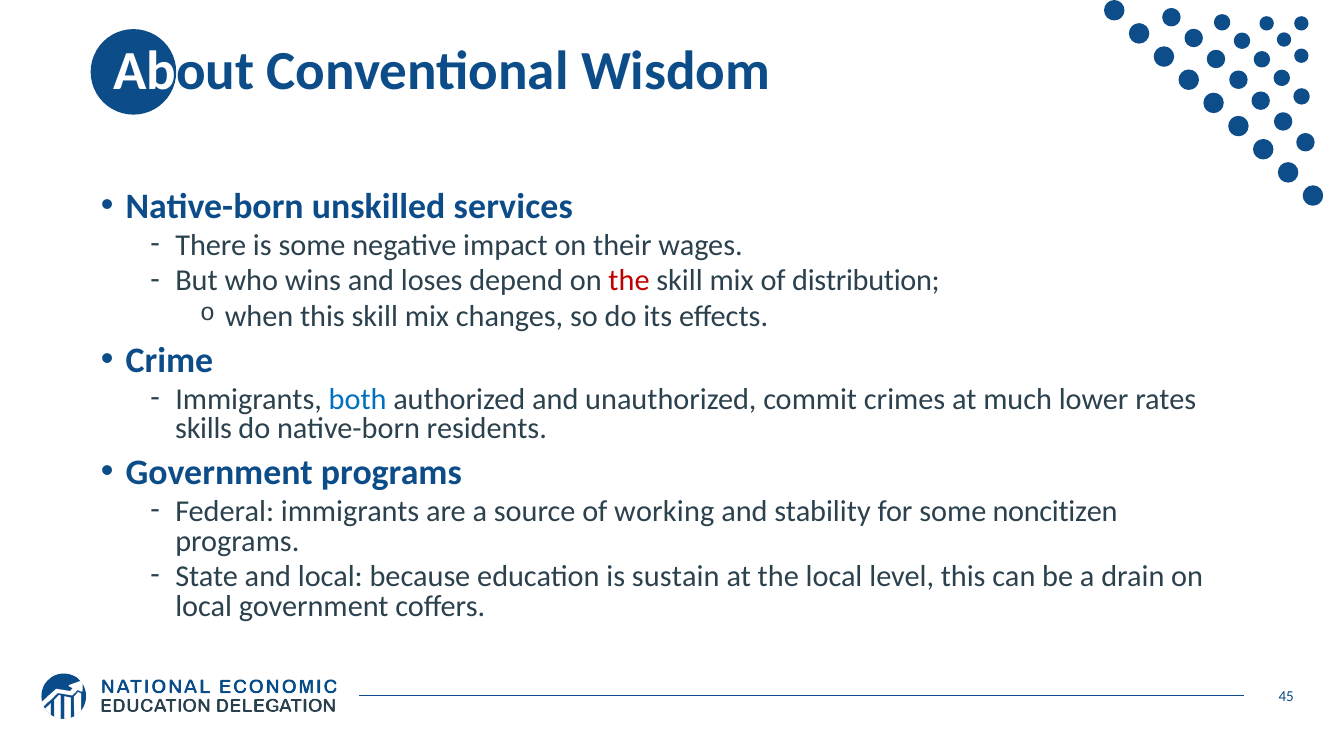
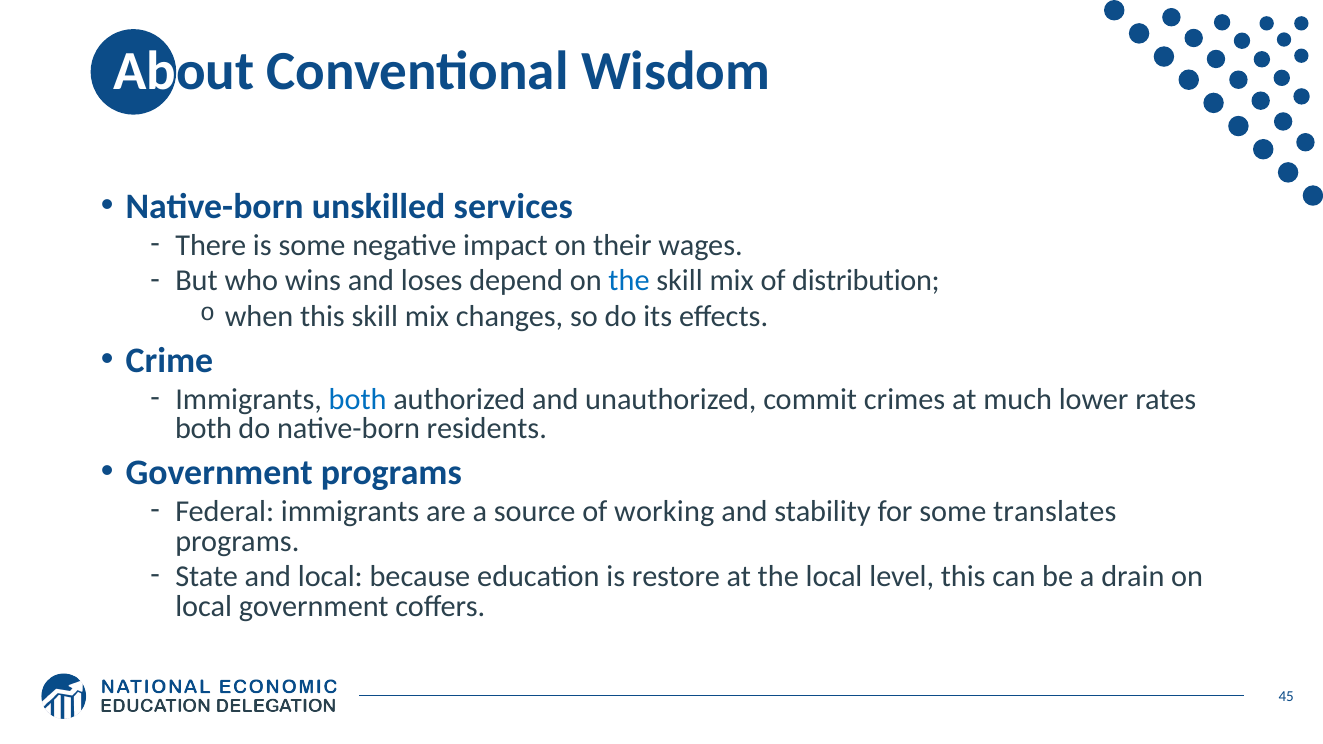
the colour: red -> blue (629, 281)
skills: skills -> both (204, 429)
noncitizen: noncitizen -> translates (1055, 512)
sustain: sustain -> restore (676, 577)
